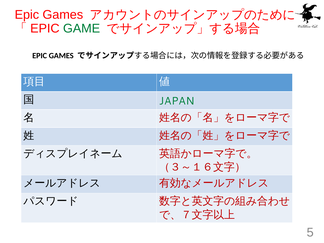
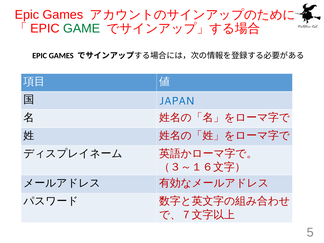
JAPAN colour: green -> blue (177, 101)
